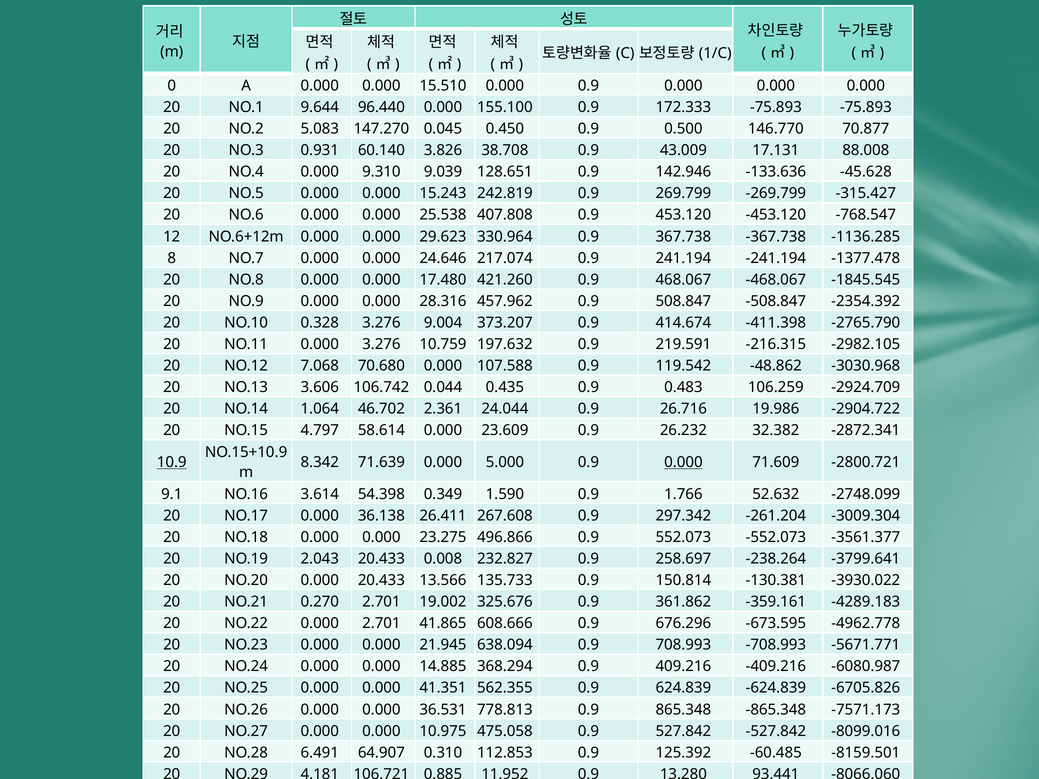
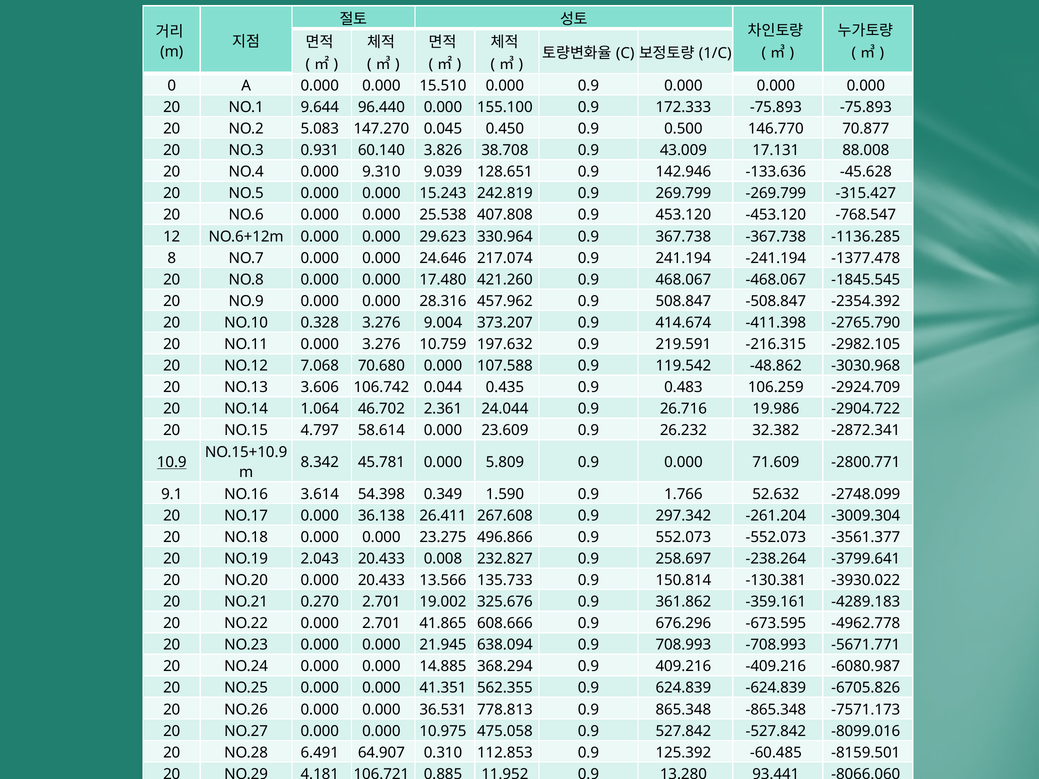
71.639: 71.639 -> 45.781 (381, 462)
5.000: 5.000 -> 5.809 (505, 462)
0.000 underline: present -> none (683, 462)
-2800.721: -2800.721 -> -2800.771 (866, 462)
